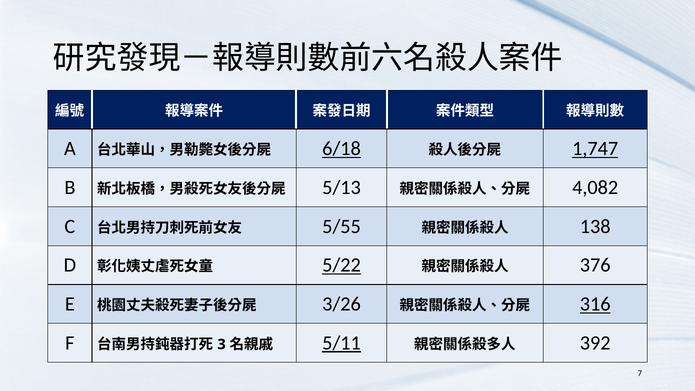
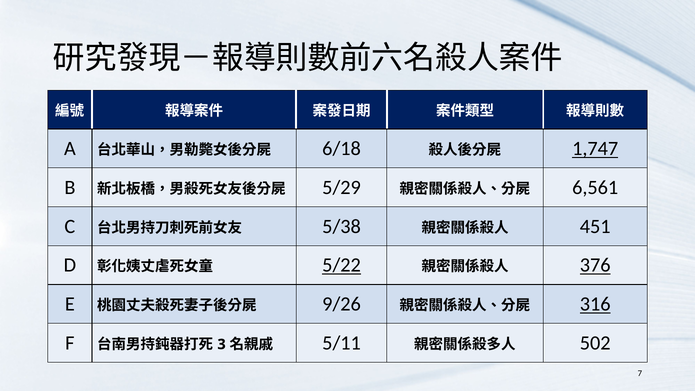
6/18 underline: present -> none (342, 149)
5/13: 5/13 -> 5/29 (342, 188)
4,082: 4,082 -> 6,561 (595, 188)
5/55: 5/55 -> 5/38 (342, 226)
138: 138 -> 451 (595, 226)
376 underline: none -> present (595, 265)
3/26: 3/26 -> 9/26 (342, 304)
5/11 underline: present -> none (342, 343)
392: 392 -> 502 (595, 343)
